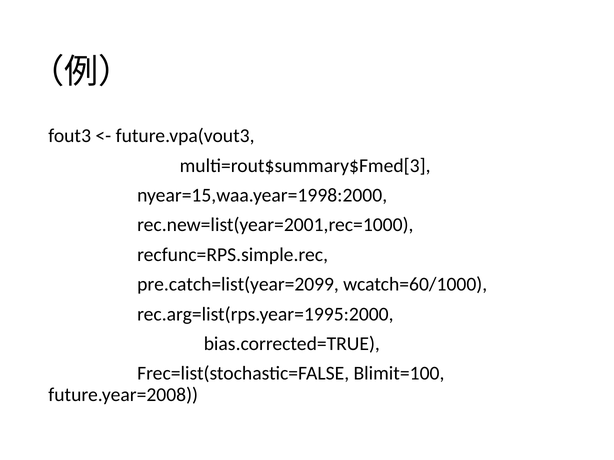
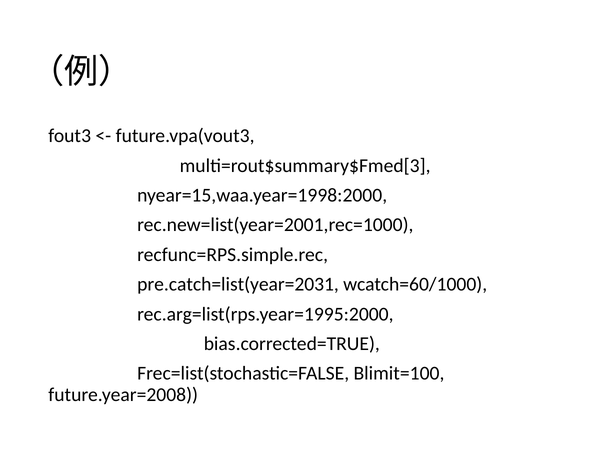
pre.catch=list(year=2099: pre.catch=list(year=2099 -> pre.catch=list(year=2031 (238, 285)
